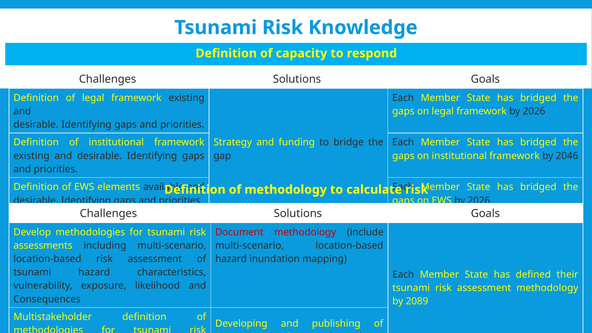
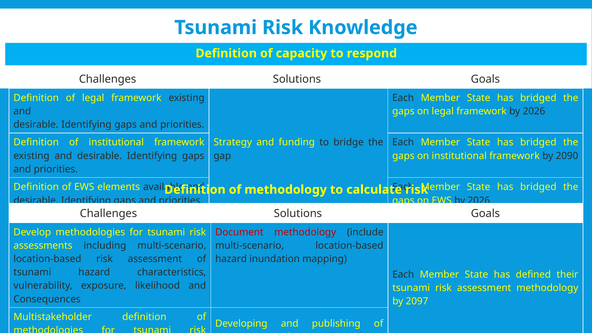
2046: 2046 -> 2090 (567, 156)
2089: 2089 -> 2097 (417, 301)
